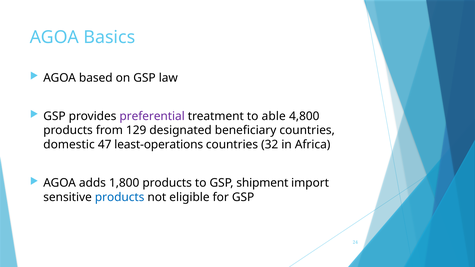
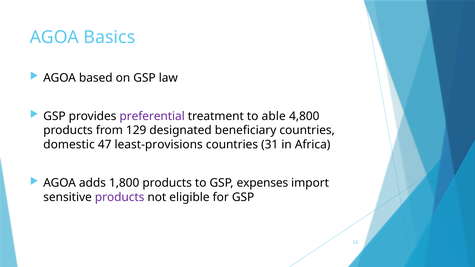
least-operations: least-operations -> least-provisions (159, 145)
32: 32 -> 31 (270, 145)
shipment: shipment -> expenses (262, 183)
products colour: blue -> purple (120, 197)
